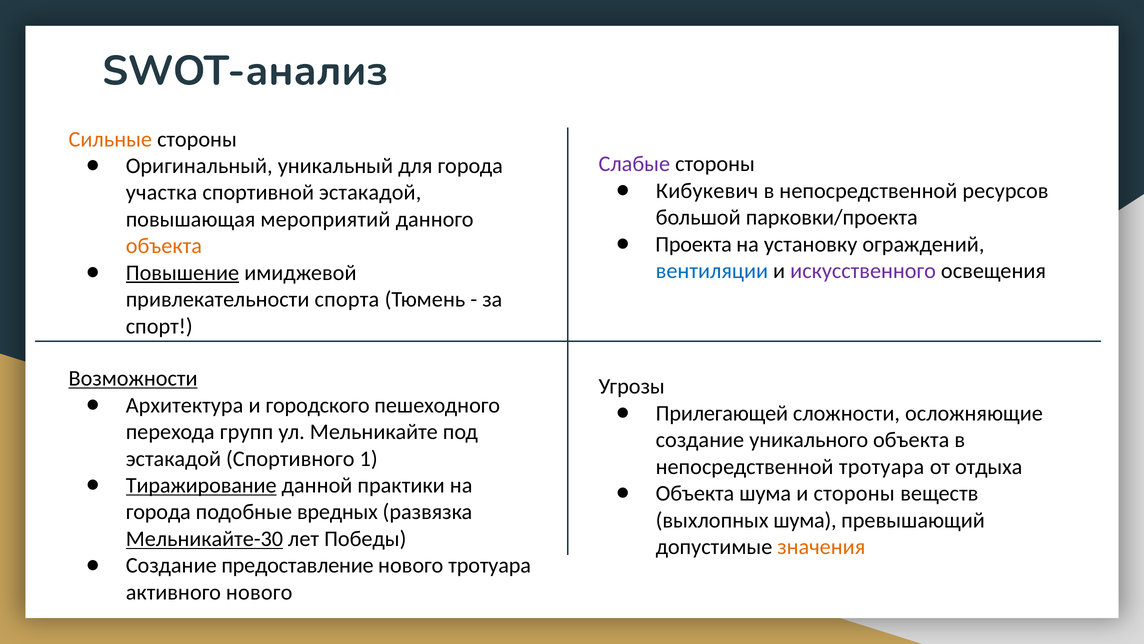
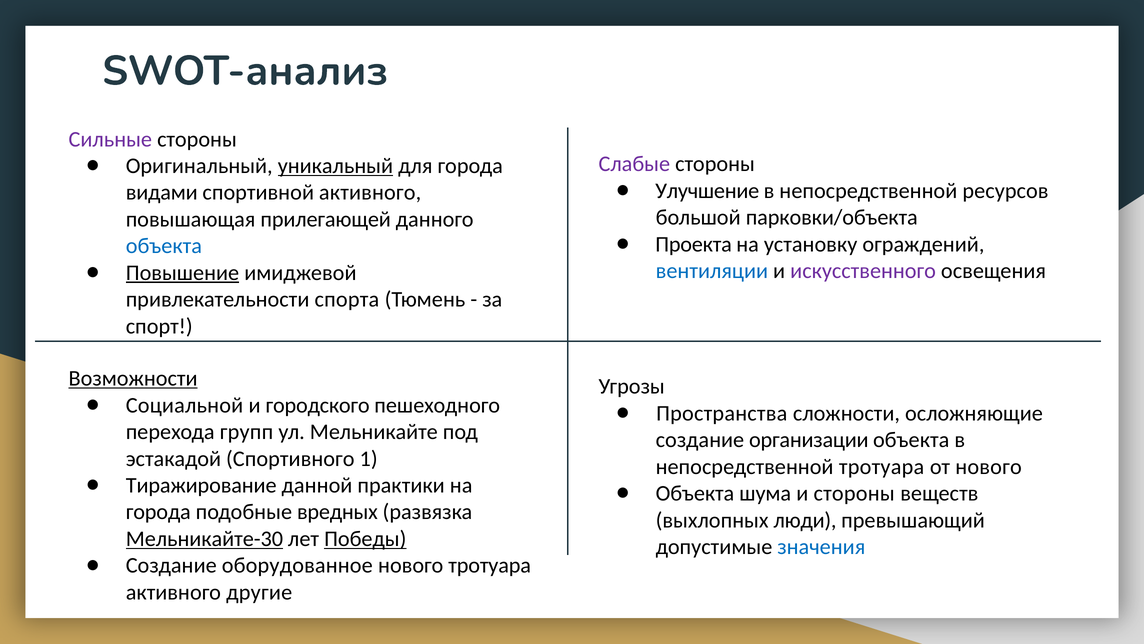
Сильные colour: orange -> purple (110, 139)
уникальный underline: none -> present (335, 166)
Кибукевич: Кибукевич -> Улучшение (707, 191)
участка: участка -> видами (162, 192)
спортивной эстакадой: эстакадой -> активного (370, 192)
парковки/проекта: парковки/проекта -> парковки/объекта (832, 217)
мероприятий: мероприятий -> прилегающей (326, 219)
объекта colour: orange -> blue (164, 246)
Архитектура: Архитектура -> Социальной (184, 405)
Прилегающей: Прилегающей -> Пространства (722, 413)
уникального: уникального -> организации (809, 440)
от отдыха: отдыха -> нового (989, 466)
Тиражирование underline: present -> none (201, 485)
выхлопных шума: шума -> люди (805, 520)
Победы underline: none -> present (365, 538)
значения colour: orange -> blue (821, 547)
предоставление: предоставление -> оборудованное (297, 565)
активного нового: нового -> другие (259, 592)
